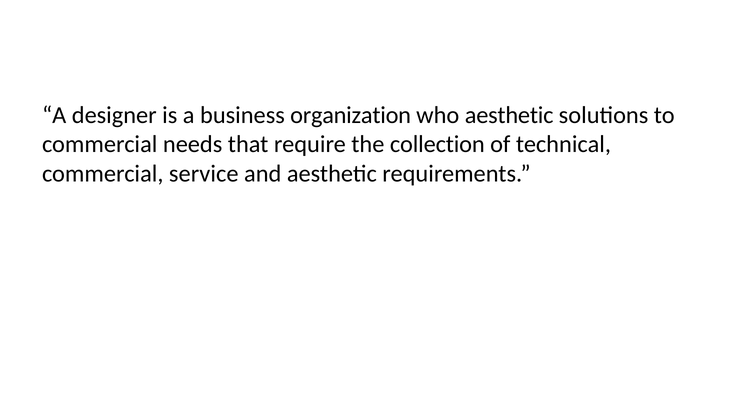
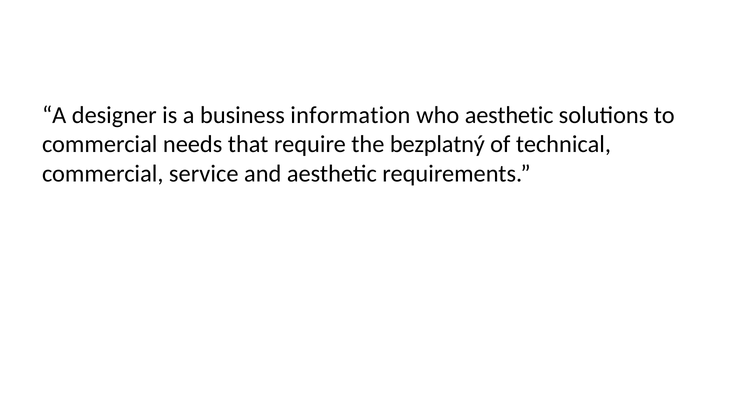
organization: organization -> information (350, 115)
collection: collection -> bezplatný (437, 144)
